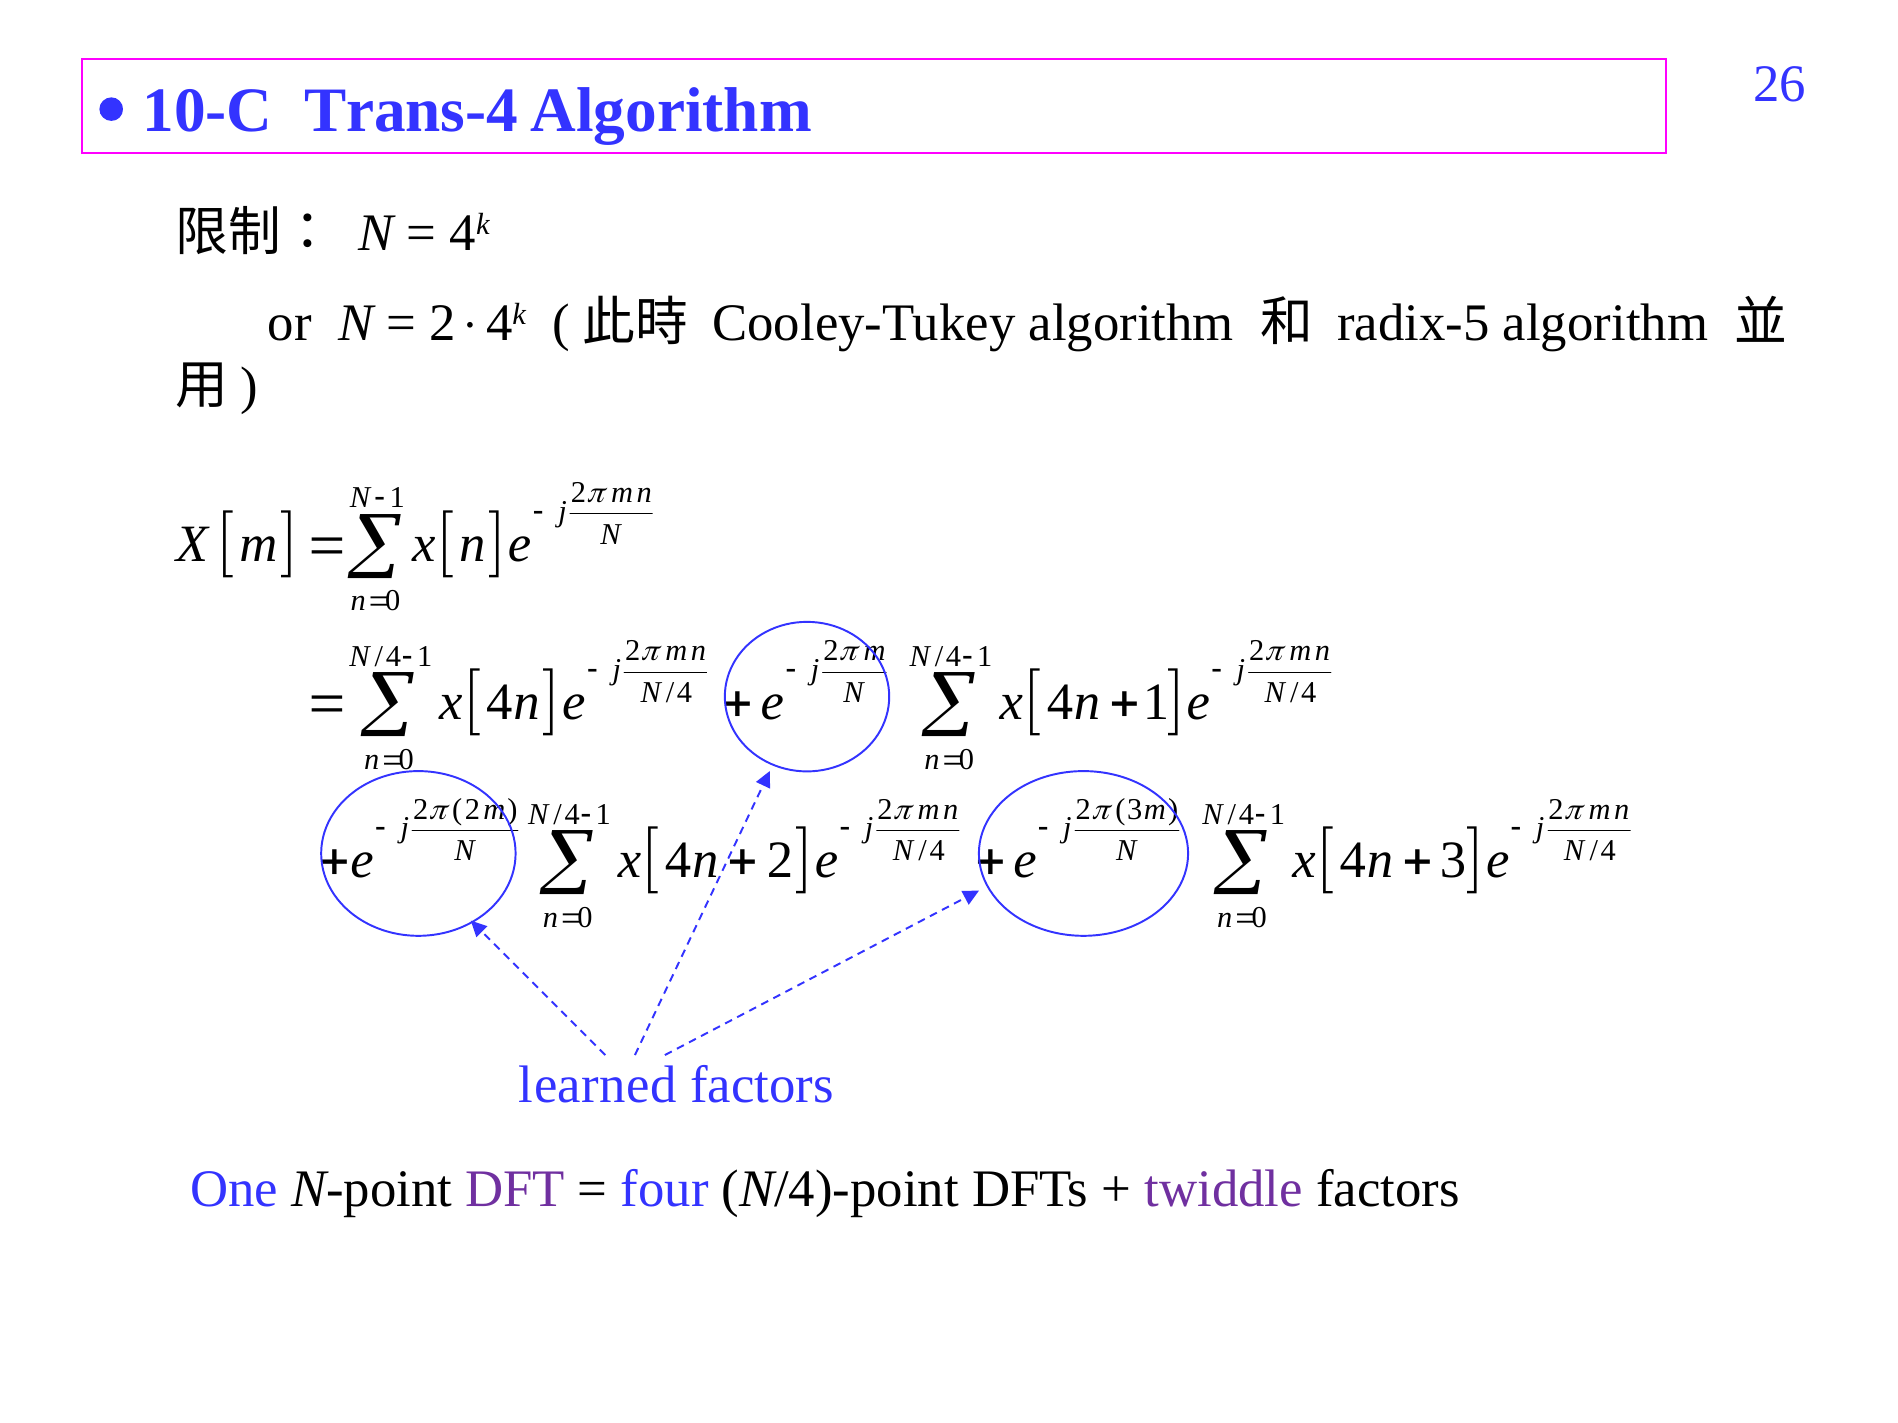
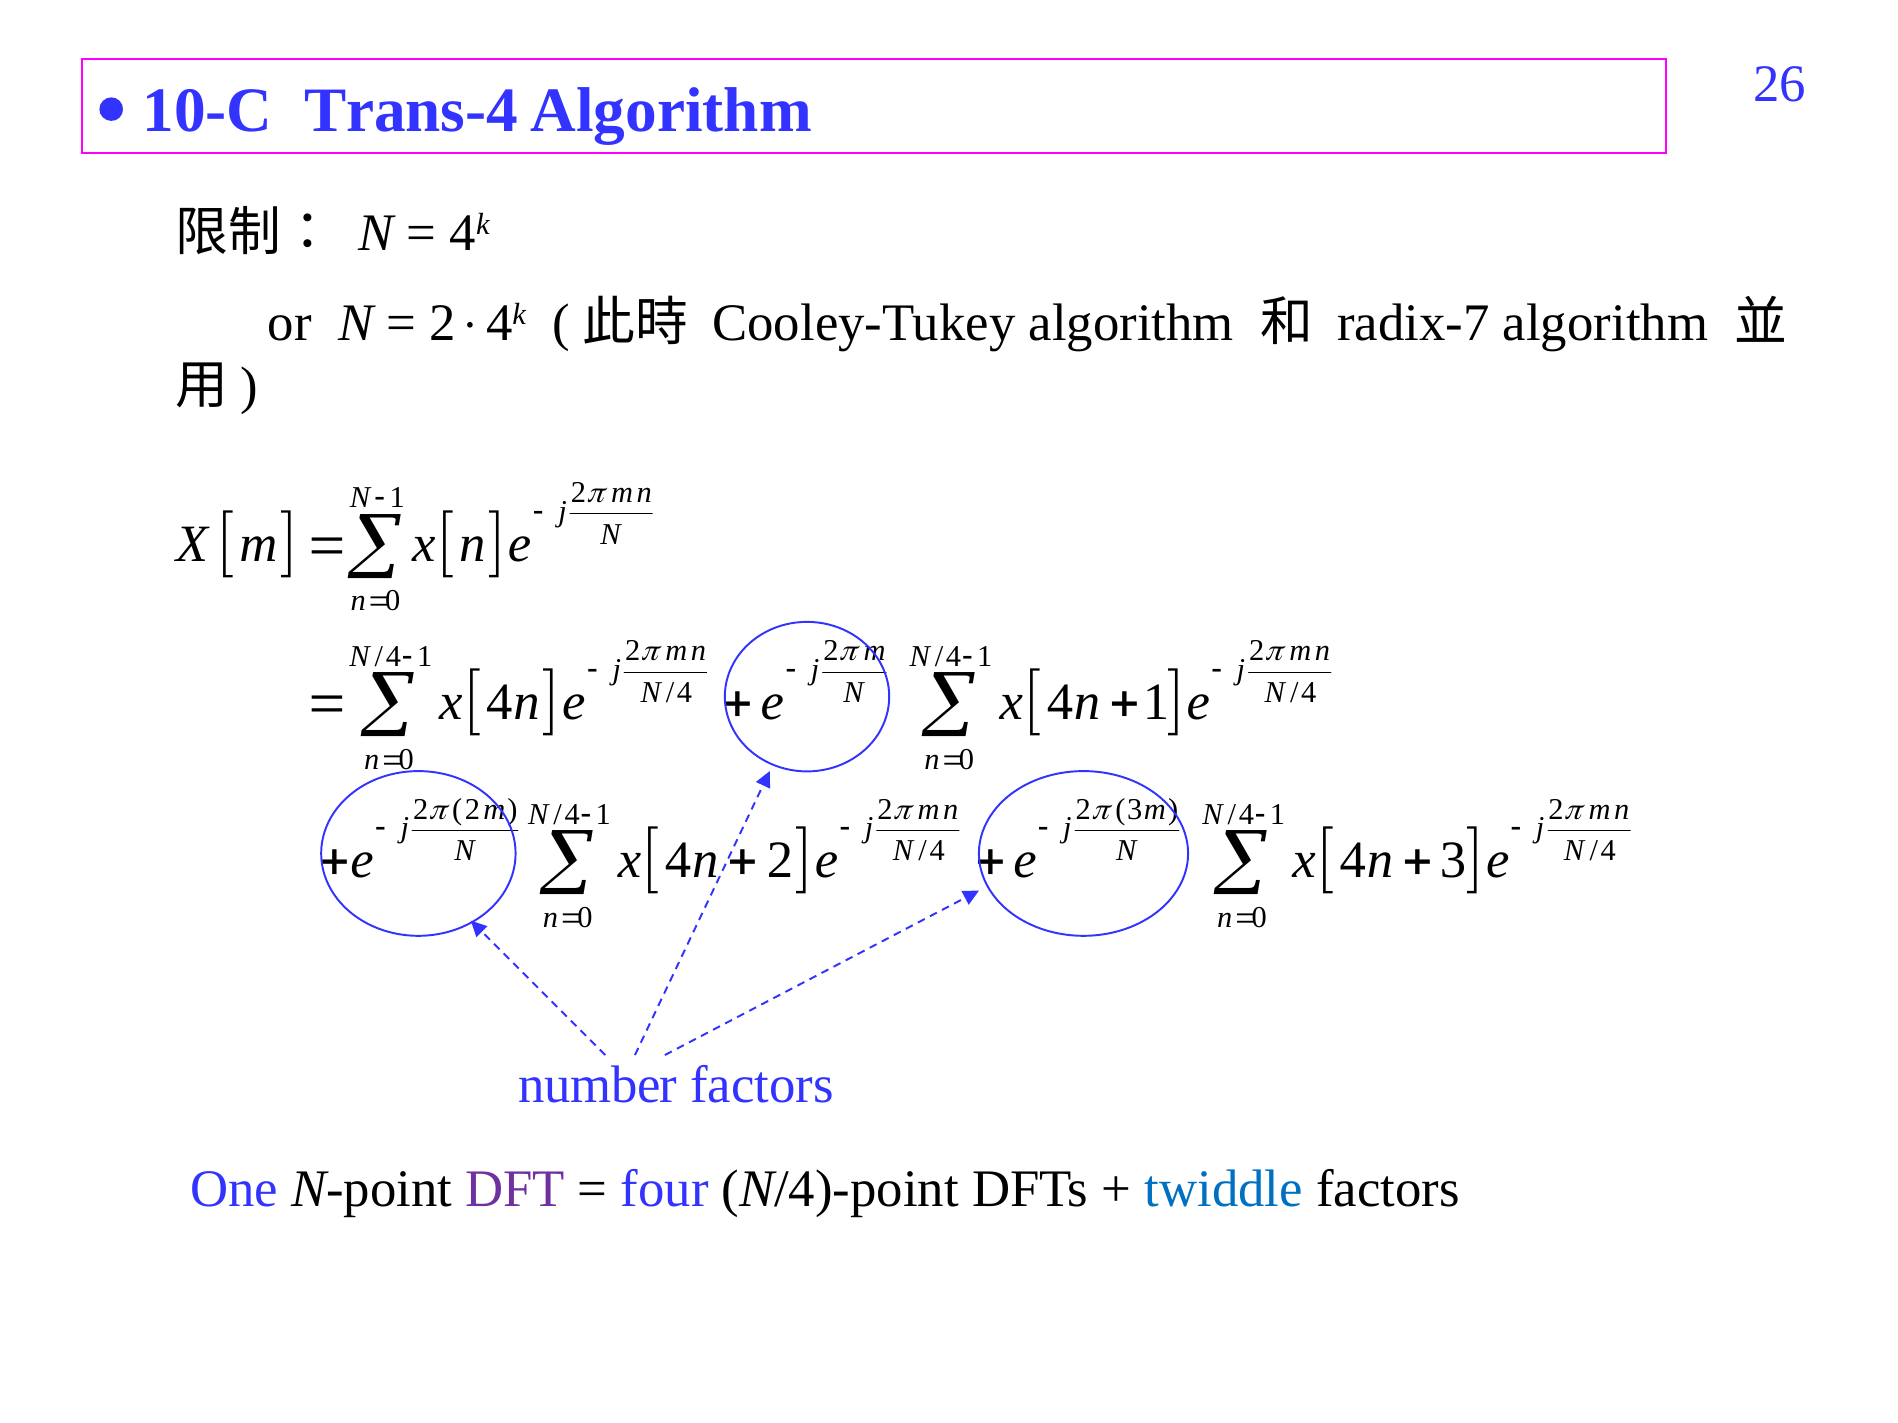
radix-5: radix-5 -> radix-7 (1413, 323)
learned: learned -> number (598, 1085)
twiddle colour: purple -> blue (1224, 1190)
